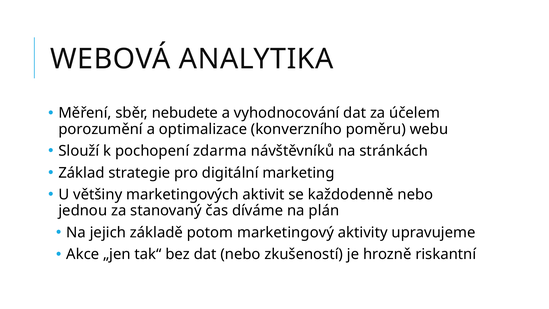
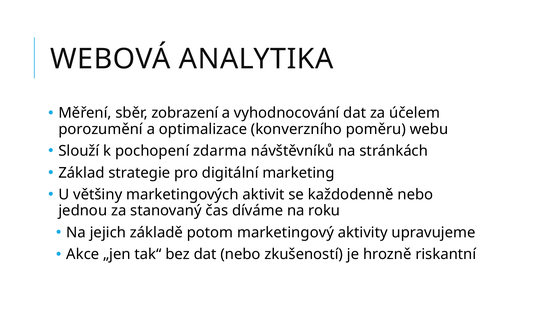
nebudete: nebudete -> zobrazení (185, 113)
plán: plán -> roku (324, 211)
